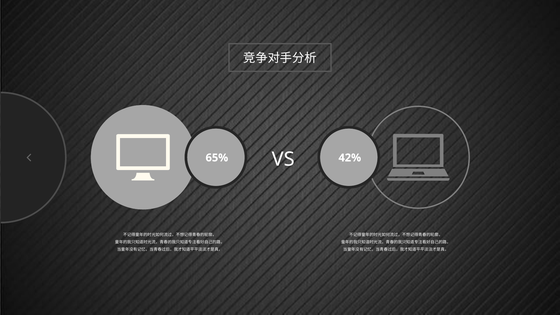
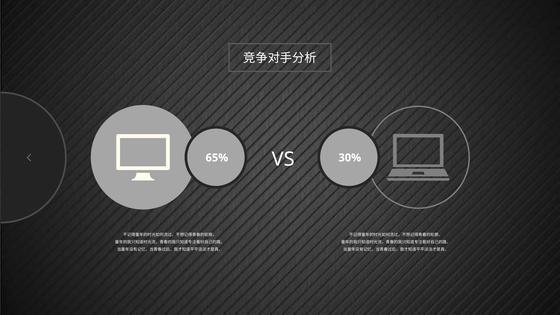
42%: 42% -> 30% (350, 158)
